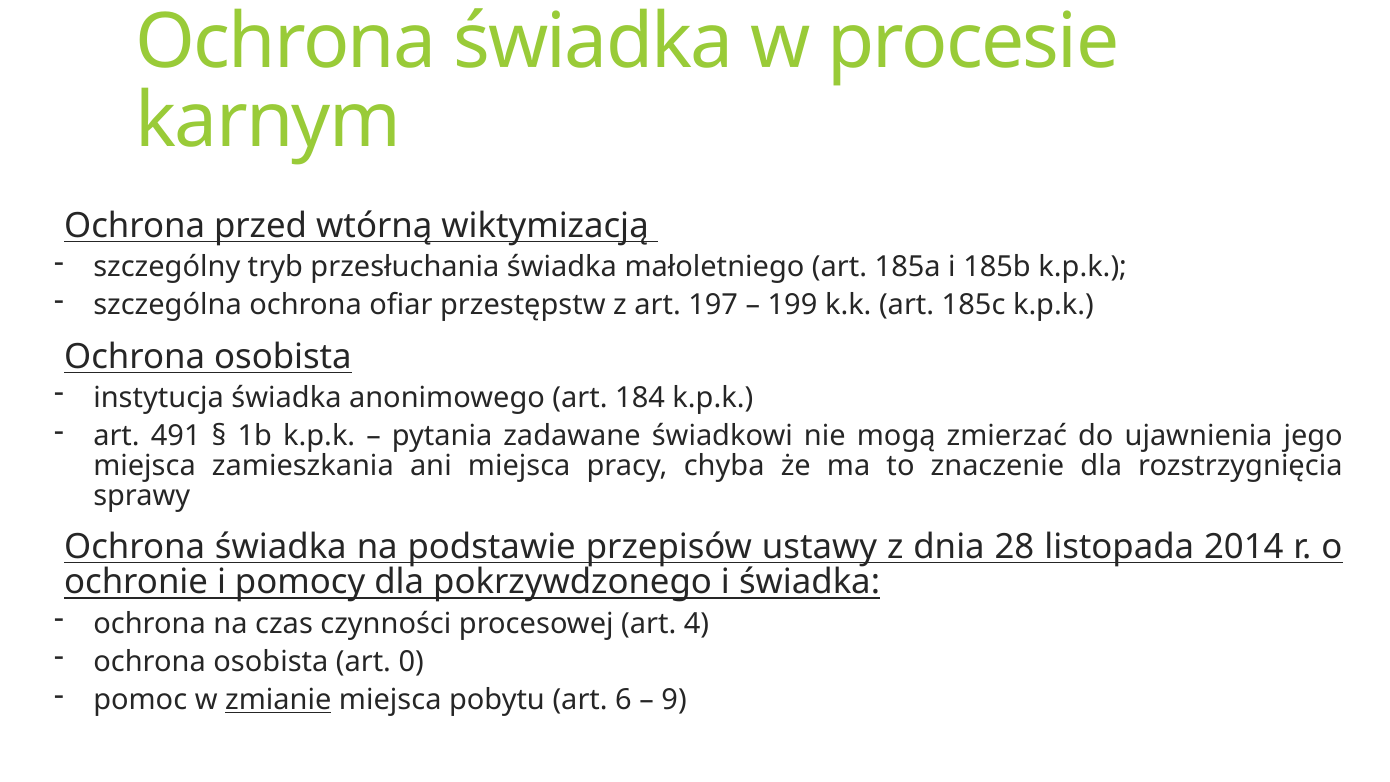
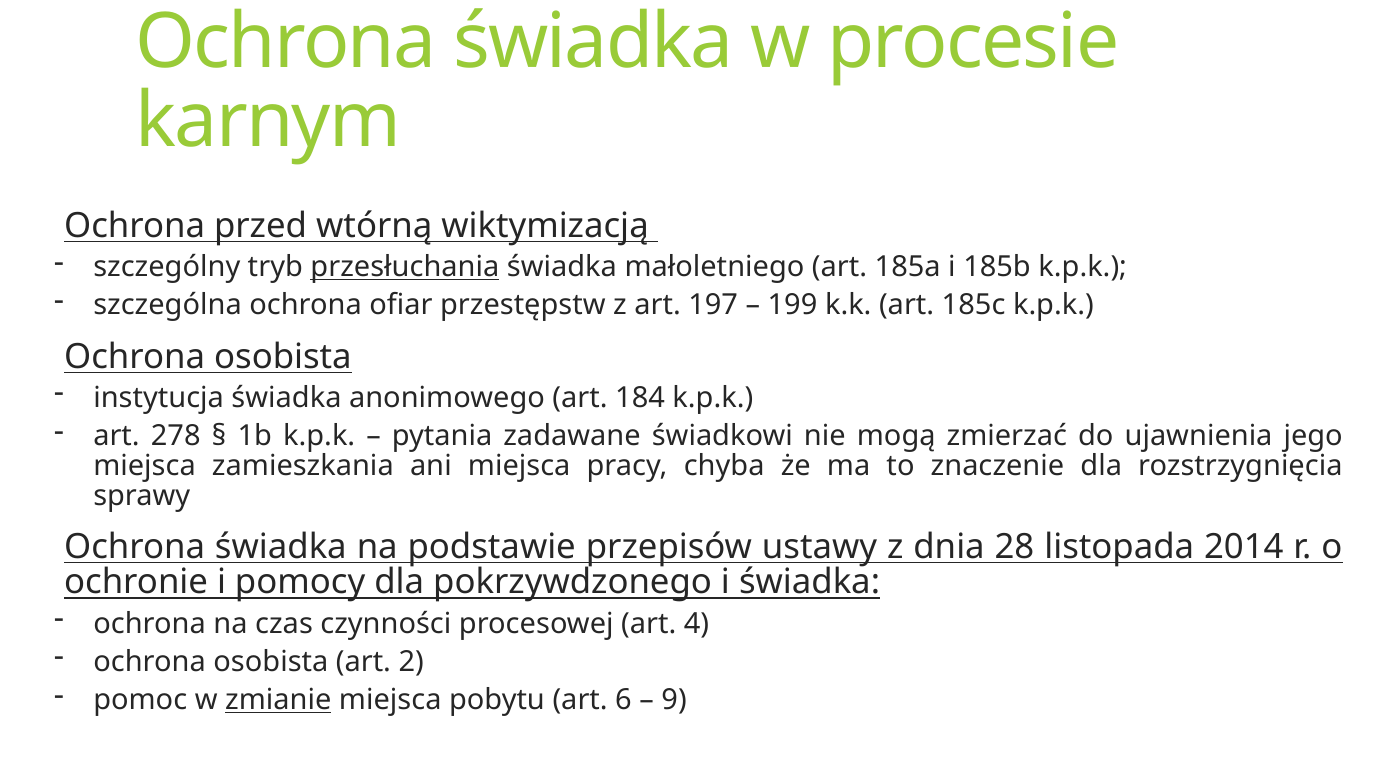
przesłuchania underline: none -> present (405, 267)
491: 491 -> 278 (176, 436)
0: 0 -> 2 (411, 662)
